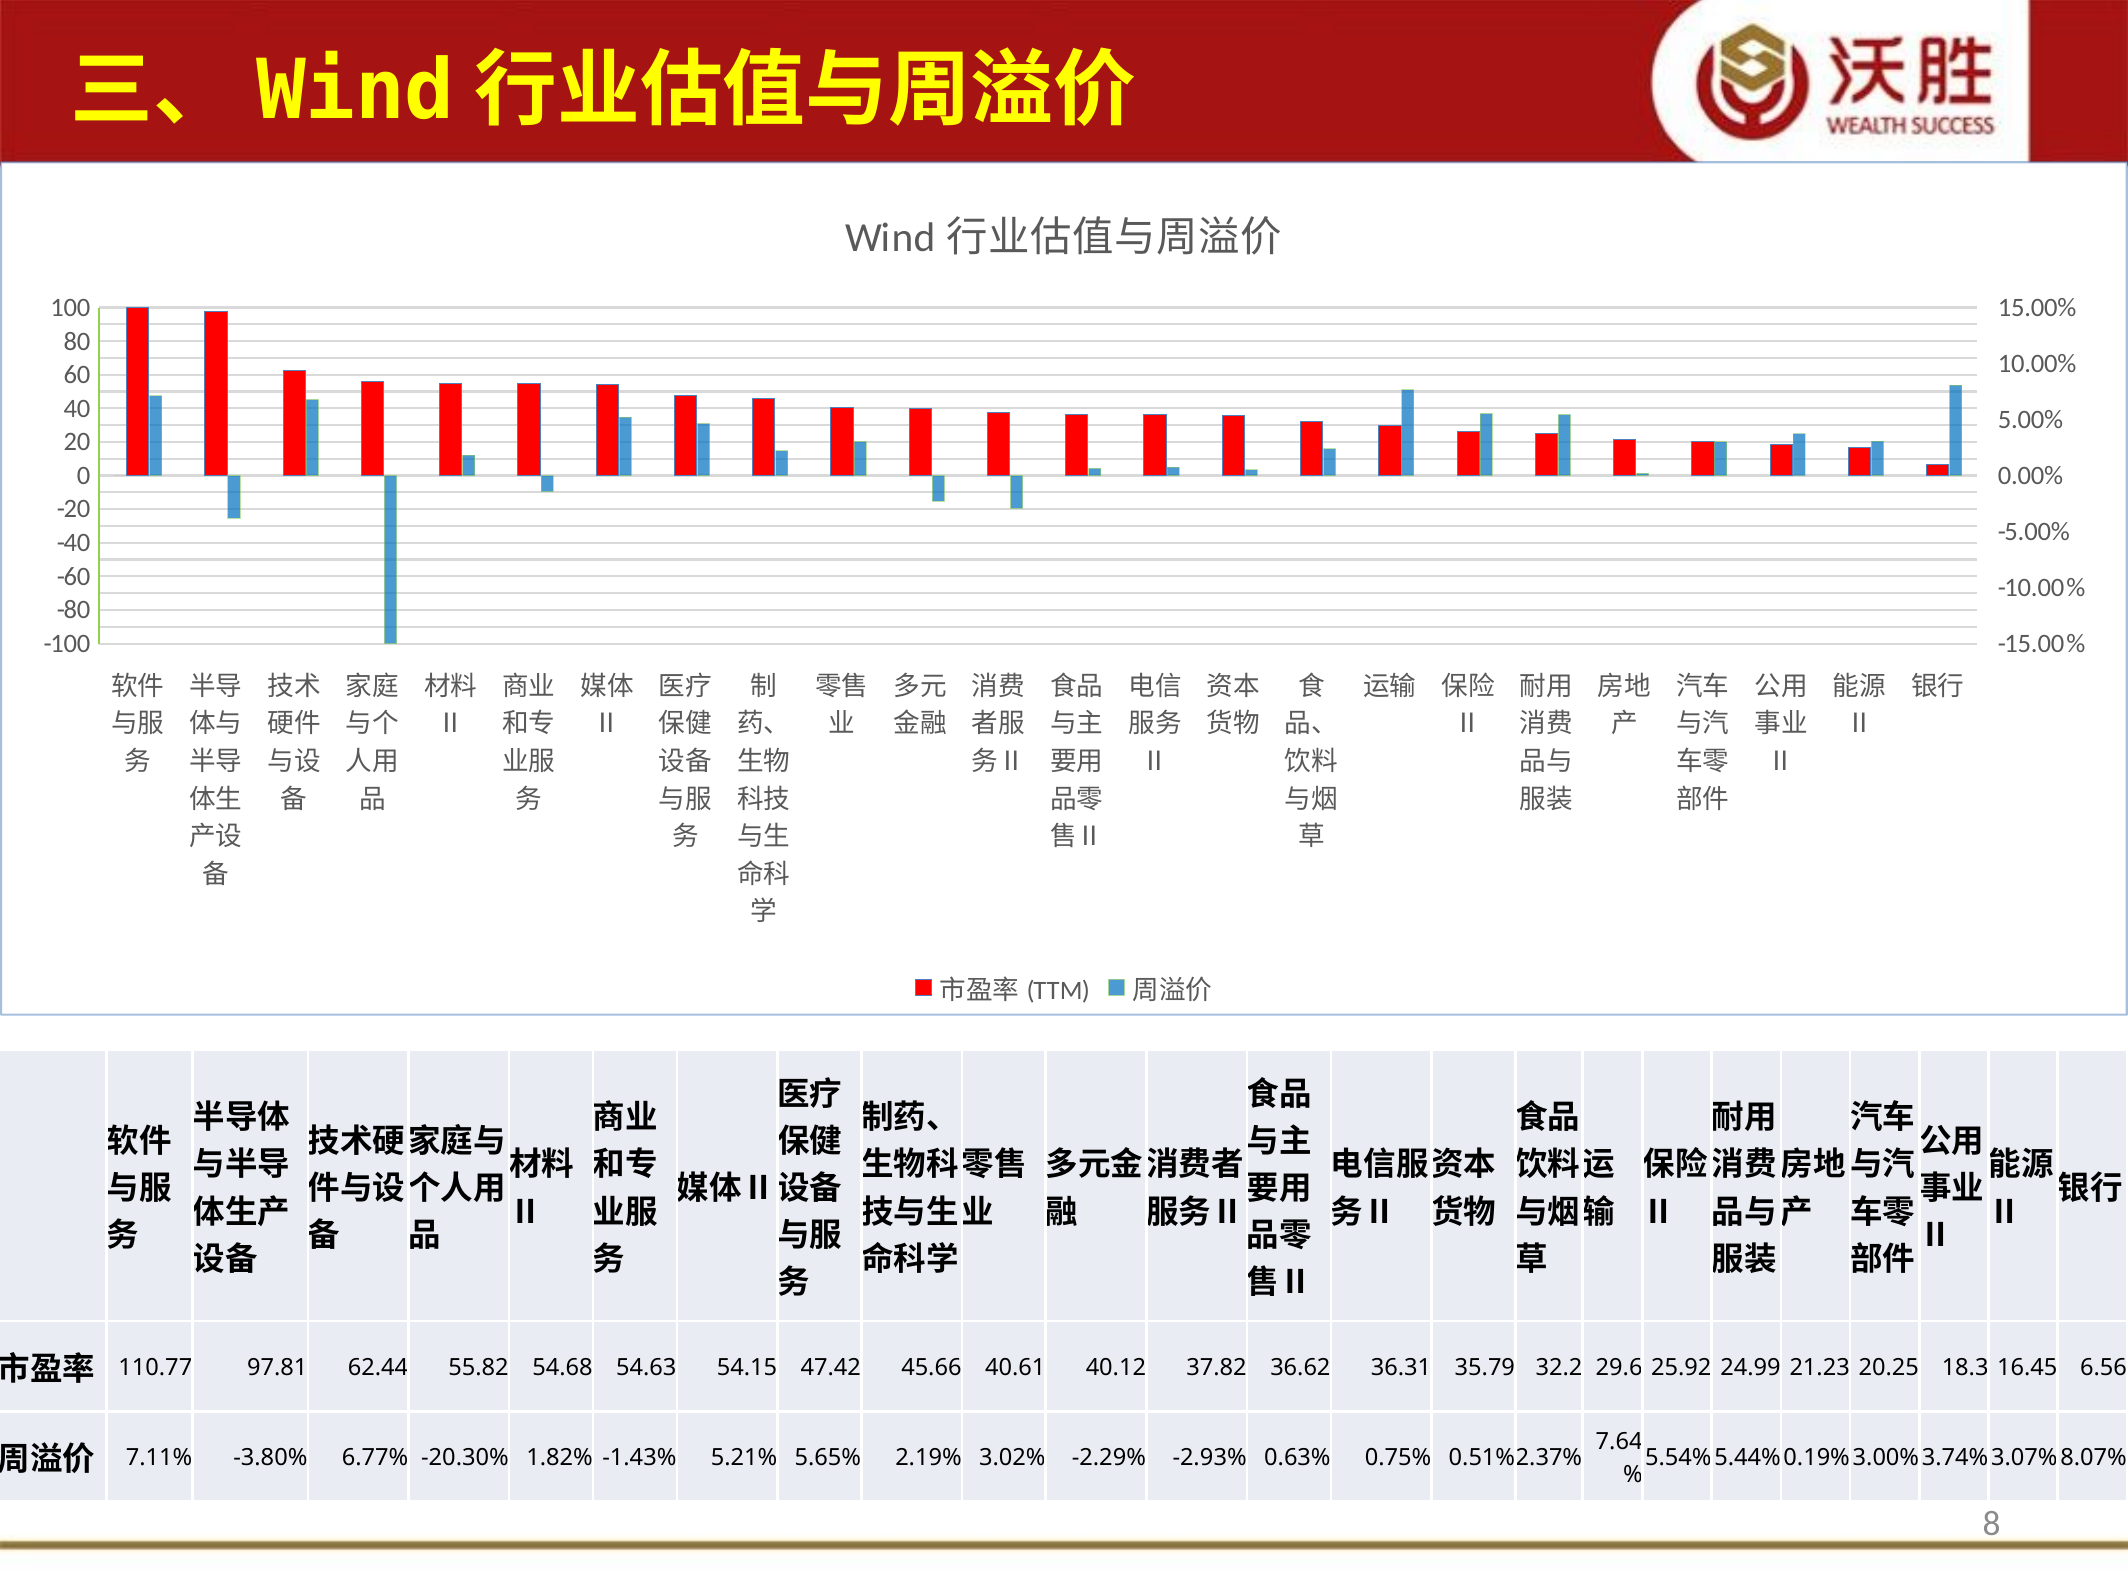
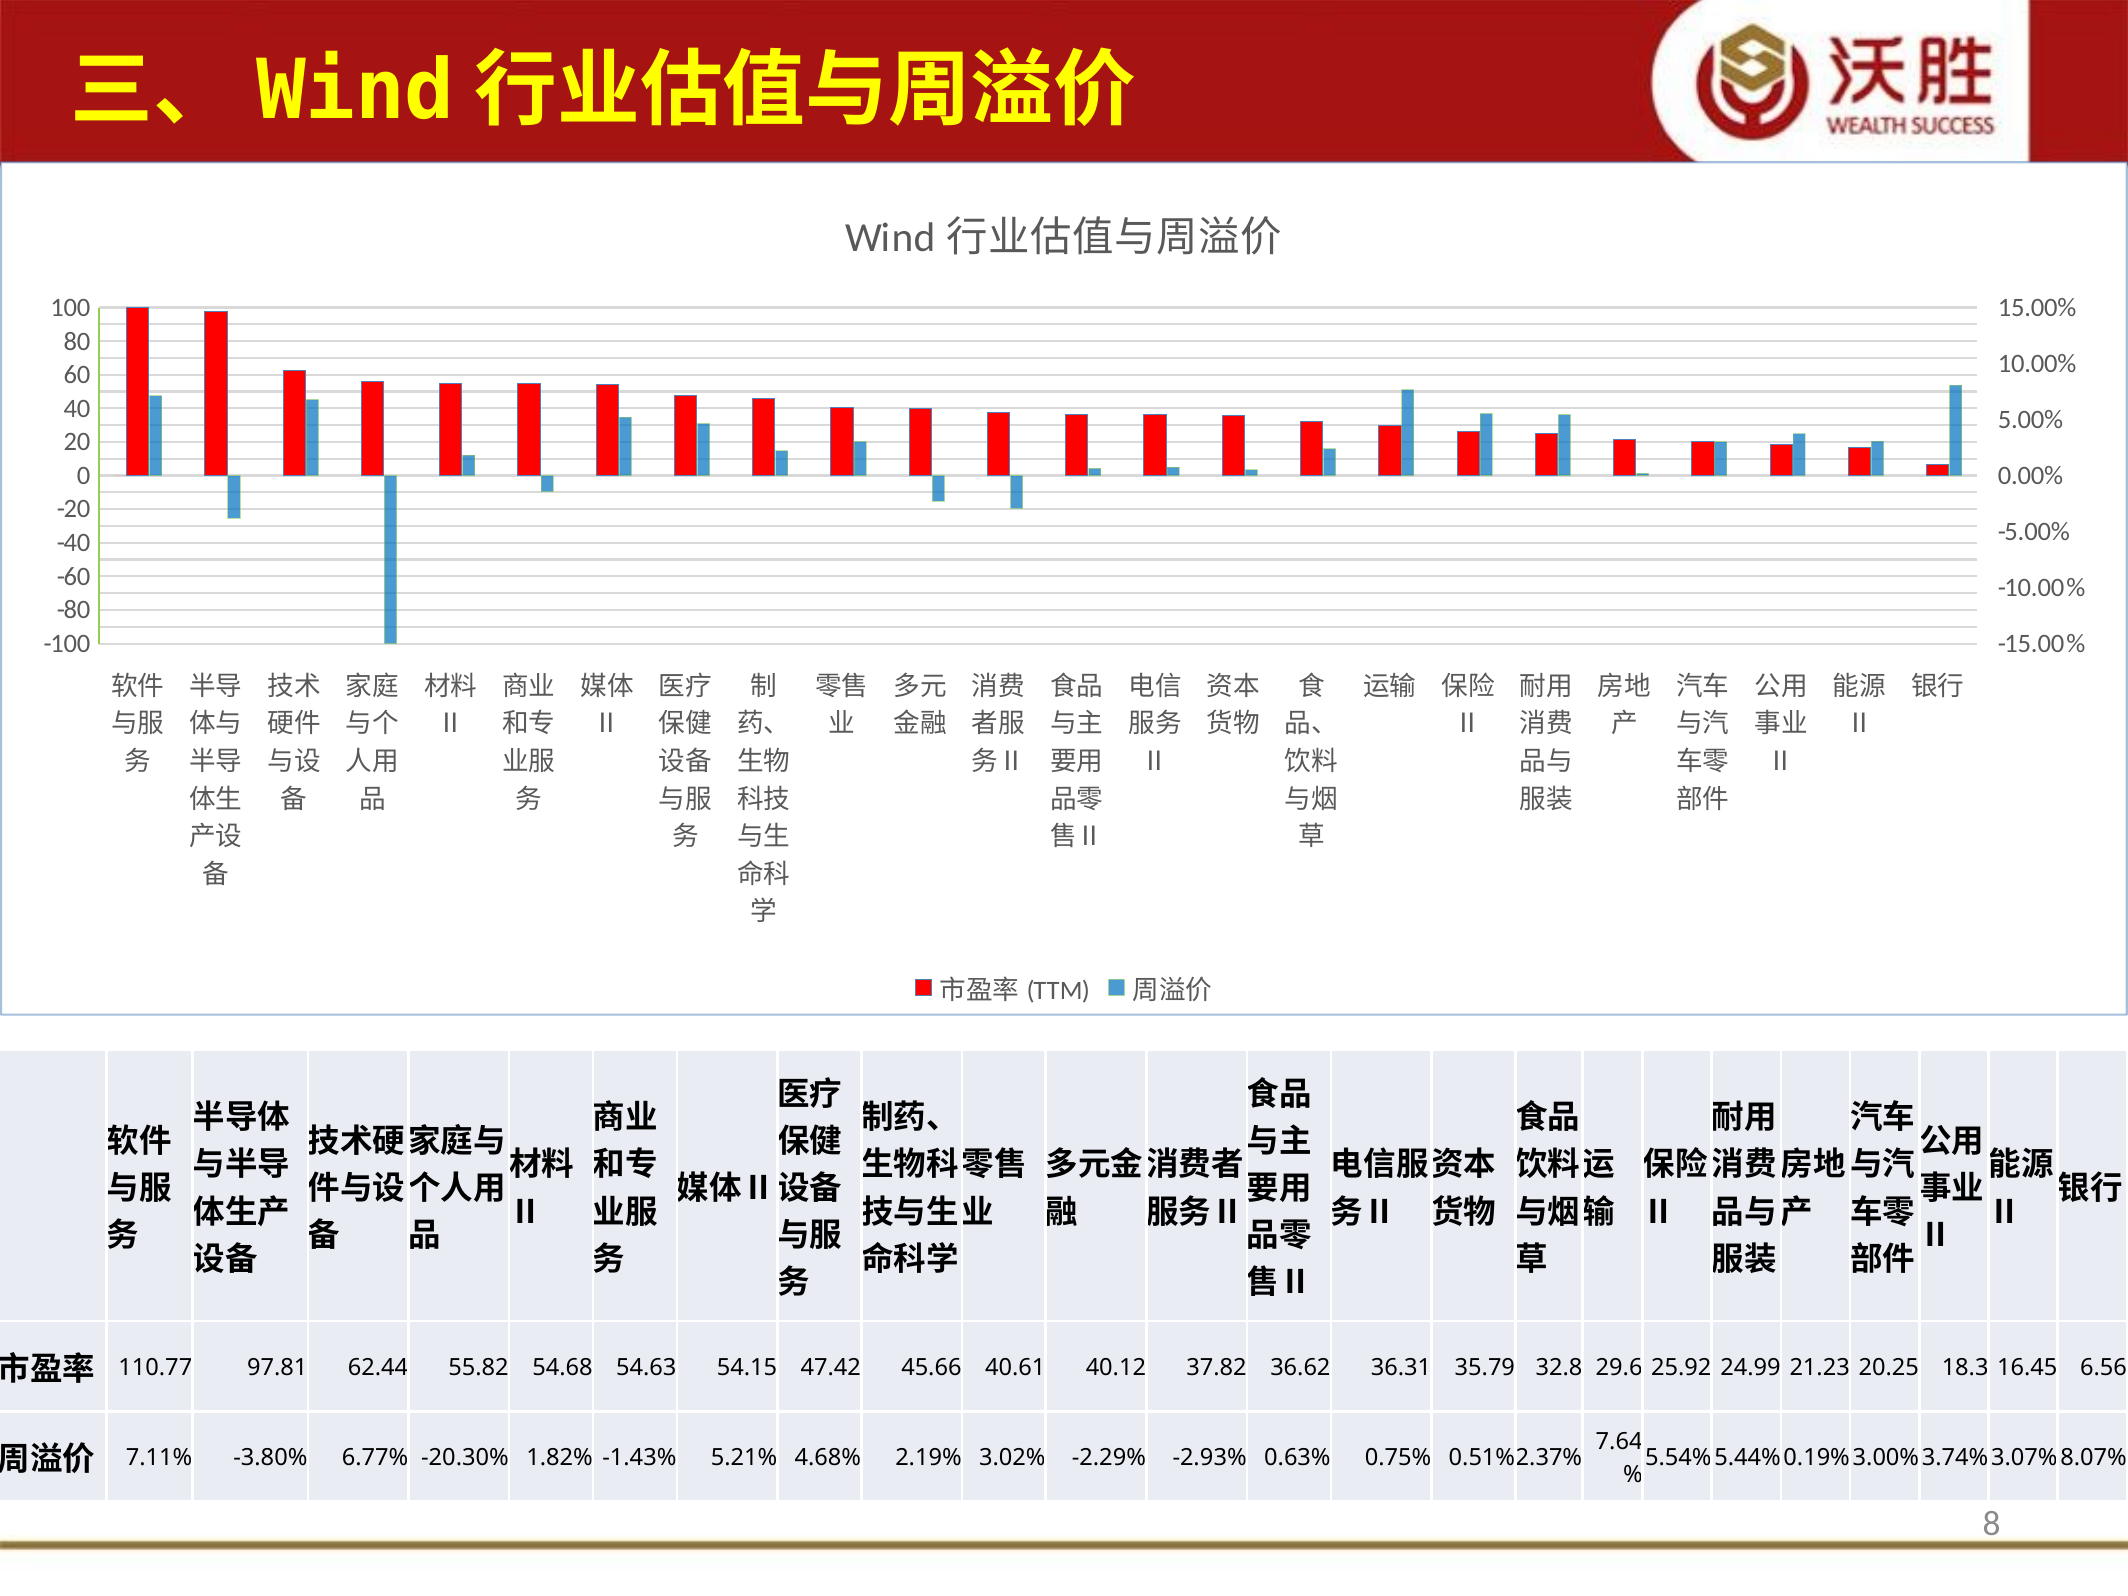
32.2: 32.2 -> 32.8 (1559, 1367)
5.65%: 5.65% -> 4.68% (828, 1458)
